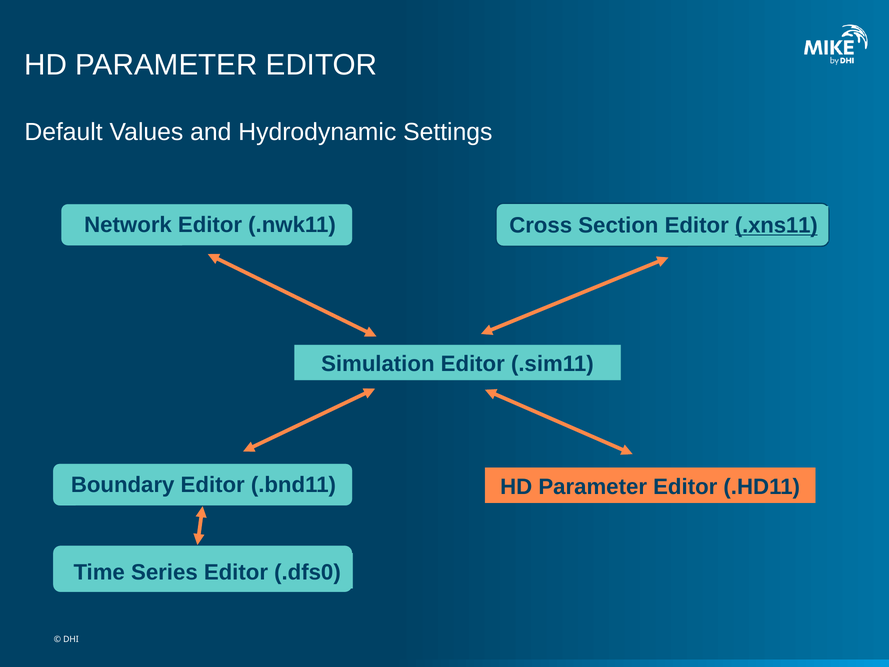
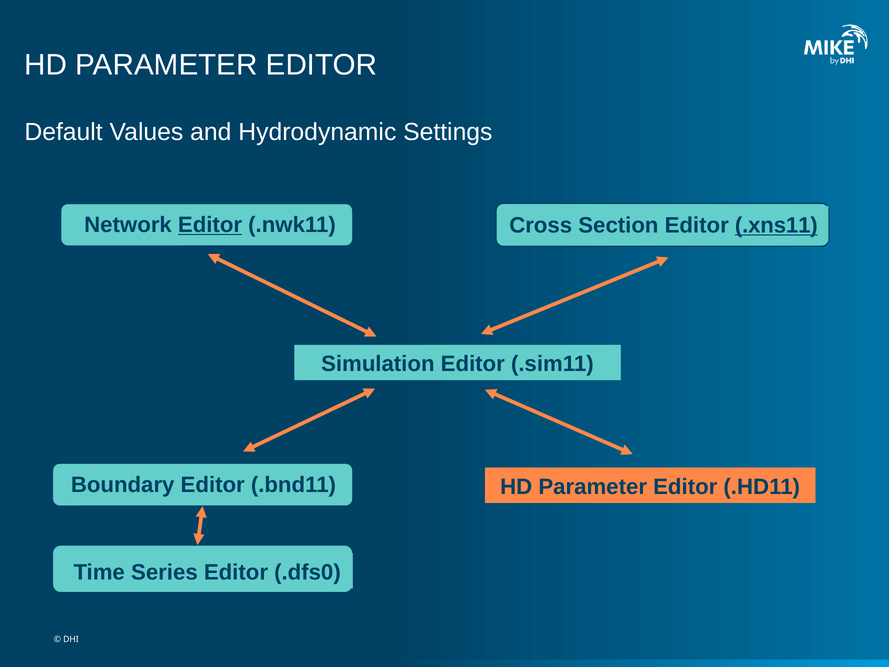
Editor underline: none -> present (210, 225)
